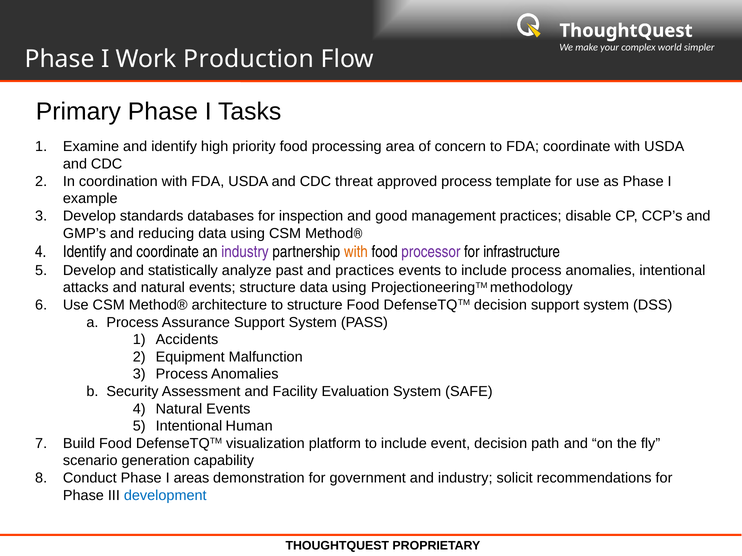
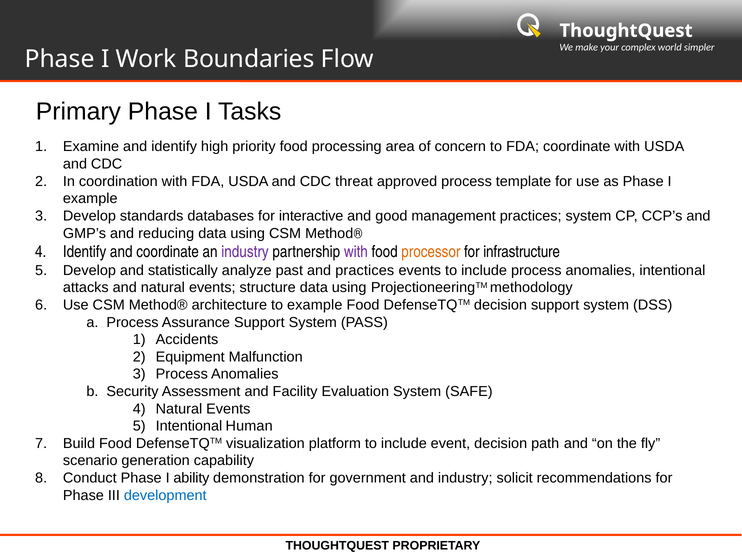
Production: Production -> Boundaries (249, 59)
inspection: inspection -> interactive (311, 216)
practices disable: disable -> system (588, 216)
with colour: orange -> purple (356, 252)
processor colour: purple -> orange (431, 252)
to structure: structure -> example (315, 305)
areas: areas -> ability (191, 478)
